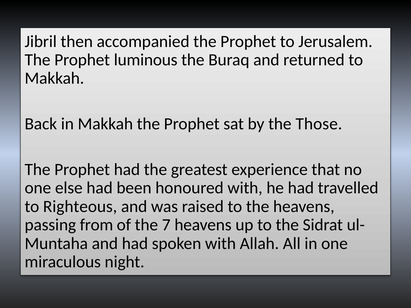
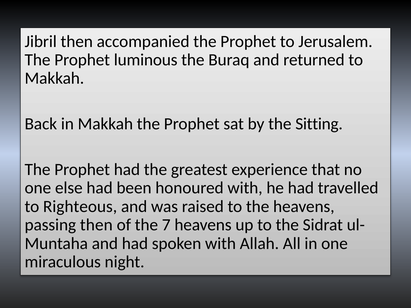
Those: Those -> Sitting (319, 124)
passing from: from -> then (96, 225)
